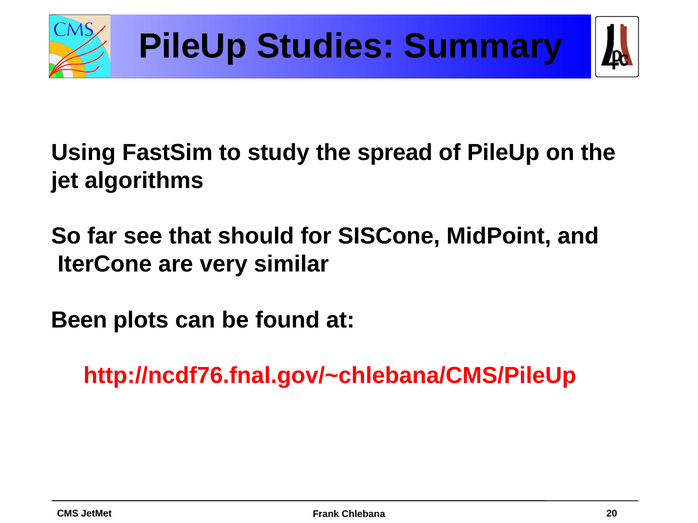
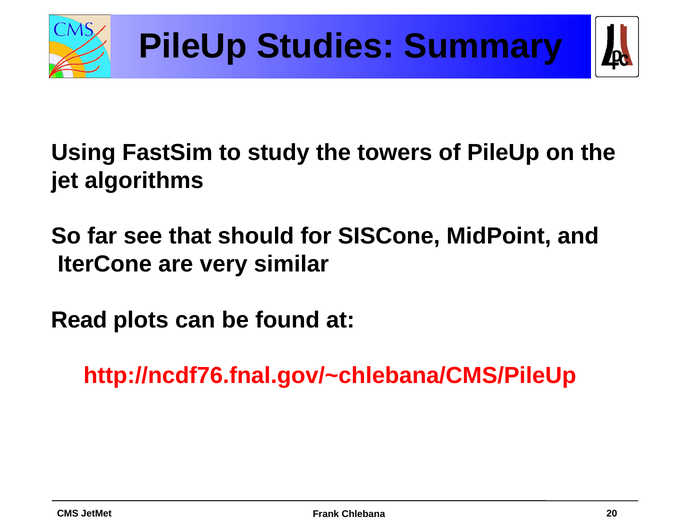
spread: spread -> towers (395, 153)
Been: Been -> Read (79, 320)
